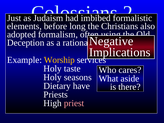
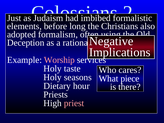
Worship colour: yellow -> pink (59, 60)
aside: aside -> piece (130, 79)
have: have -> hour (81, 86)
